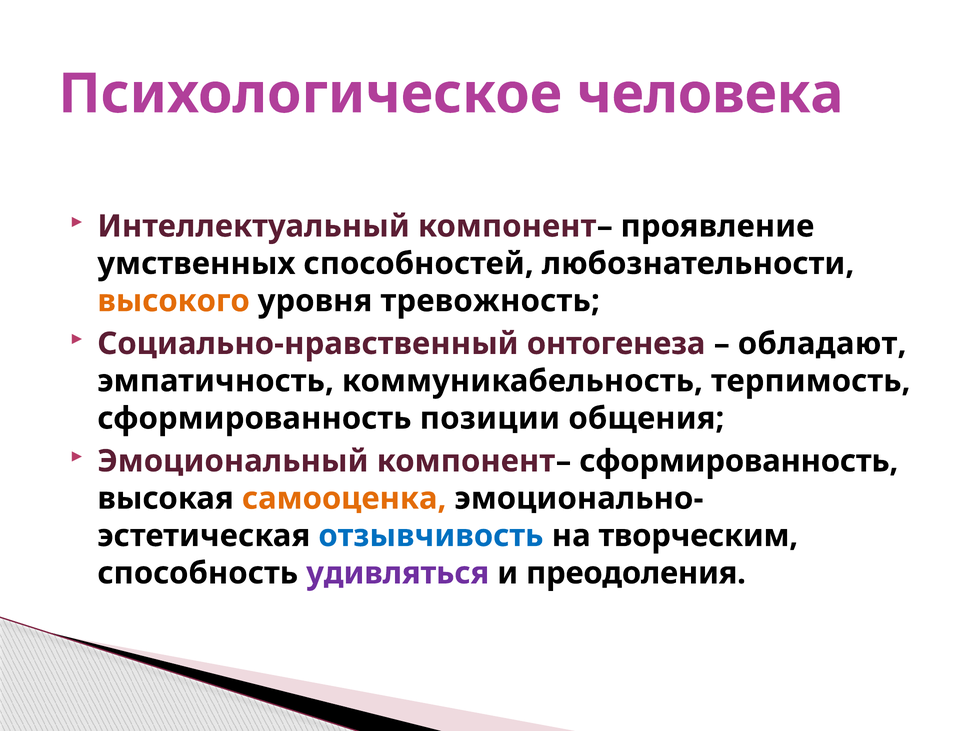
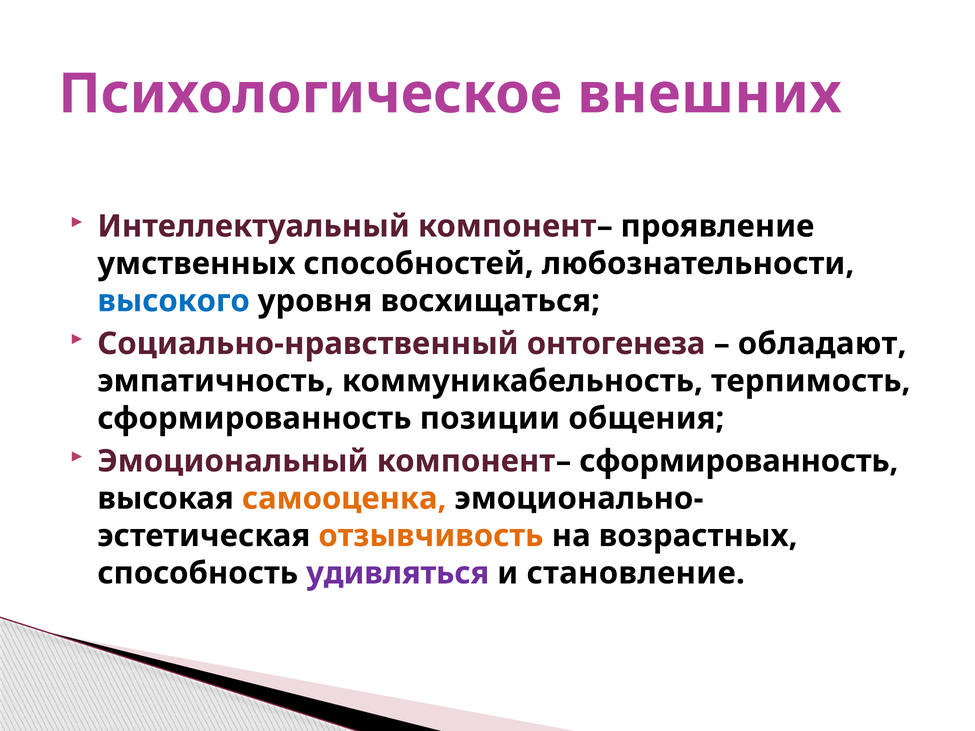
человека: человека -> внешних (710, 94)
высокого colour: orange -> blue (174, 301)
тревожность: тревожность -> восхищаться (490, 301)
отзывчивость colour: blue -> orange (431, 536)
творческим: творческим -> возрастных (698, 536)
преодоления: преодоления -> становление (636, 573)
